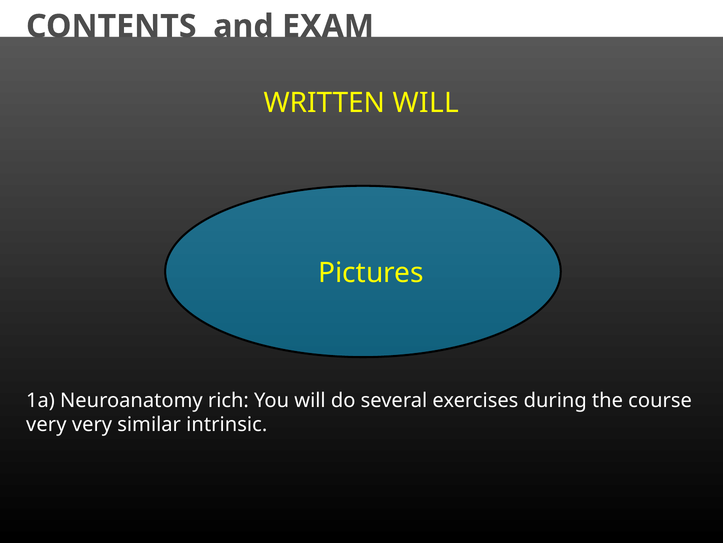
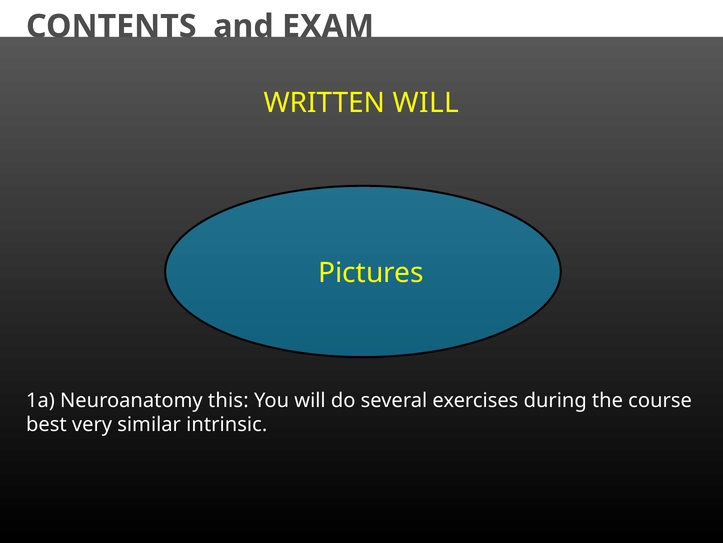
rich: rich -> this (228, 400)
very: very -> best (46, 424)
